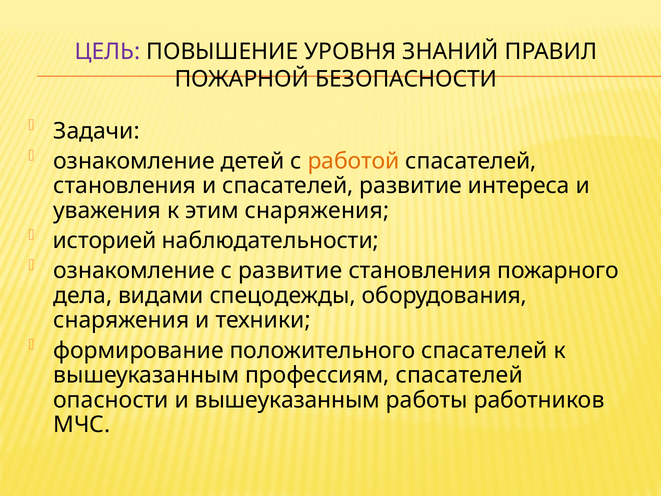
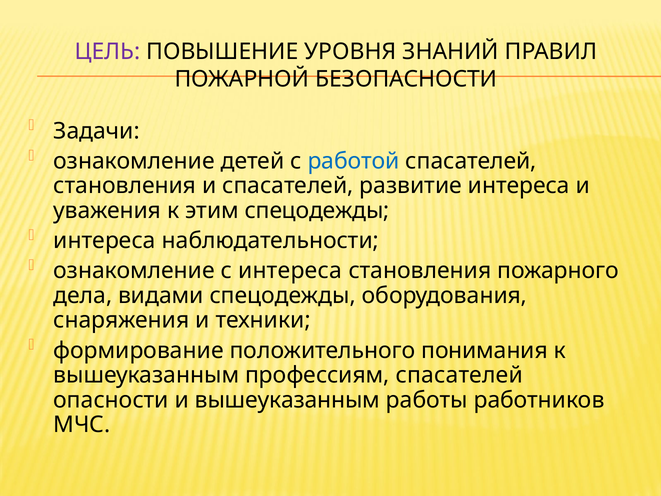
работой colour: orange -> blue (354, 161)
этим снаряжения: снаряжения -> спецодежды (317, 211)
историей: историей -> интереса (105, 241)
с развитие: развитие -> интереса (290, 271)
положительного спасателей: спасателей -> понимания (485, 350)
